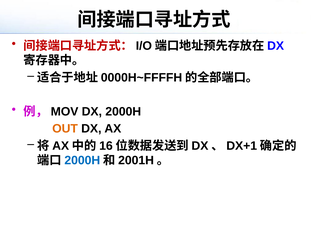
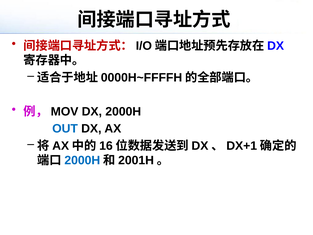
OUT colour: orange -> blue (65, 129)
